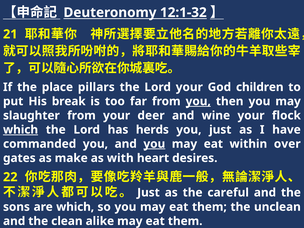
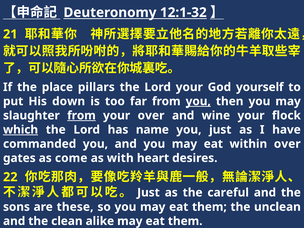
children: children -> yourself (260, 87)
break: break -> down (69, 101)
from underline: none -> present (81, 115)
your deer: deer -> over (151, 115)
herds: herds -> name (152, 130)
you underline: present -> none (154, 144)
make: make -> come (71, 158)
are which: which -> these (75, 207)
